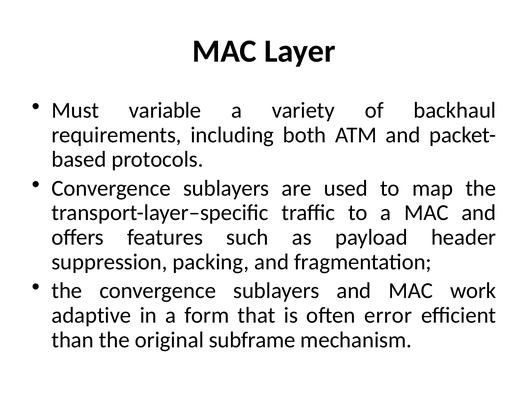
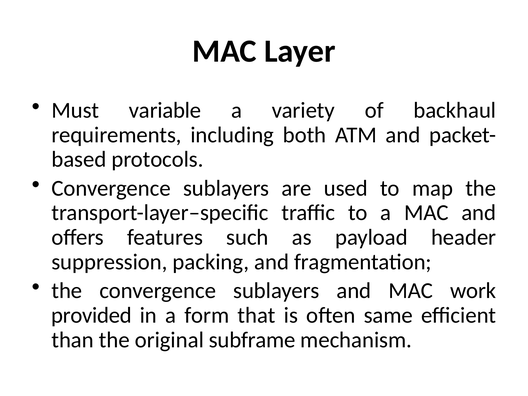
adaptive: adaptive -> provided (91, 315)
error: error -> same (388, 315)
